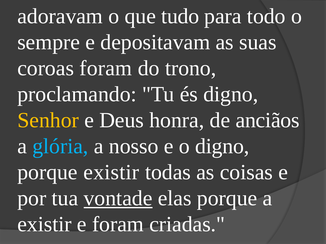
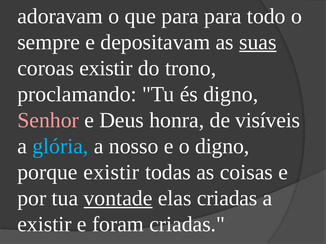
que tudo: tudo -> para (180, 16)
suas underline: none -> present (258, 42)
coroas foram: foram -> existir (106, 68)
Senhor colour: yellow -> pink (48, 120)
anciãos: anciãos -> visíveis (268, 120)
elas porque: porque -> criadas (227, 199)
